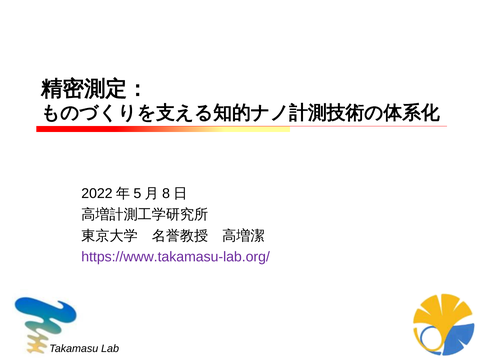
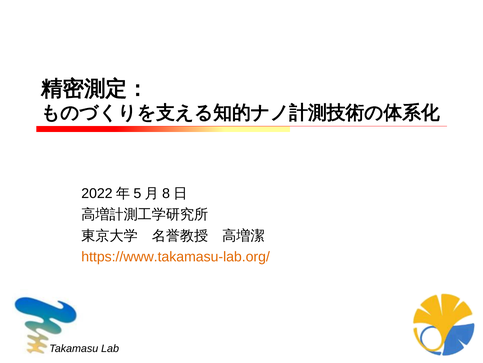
https://www.takamasu-lab.org/ colour: purple -> orange (176, 256)
